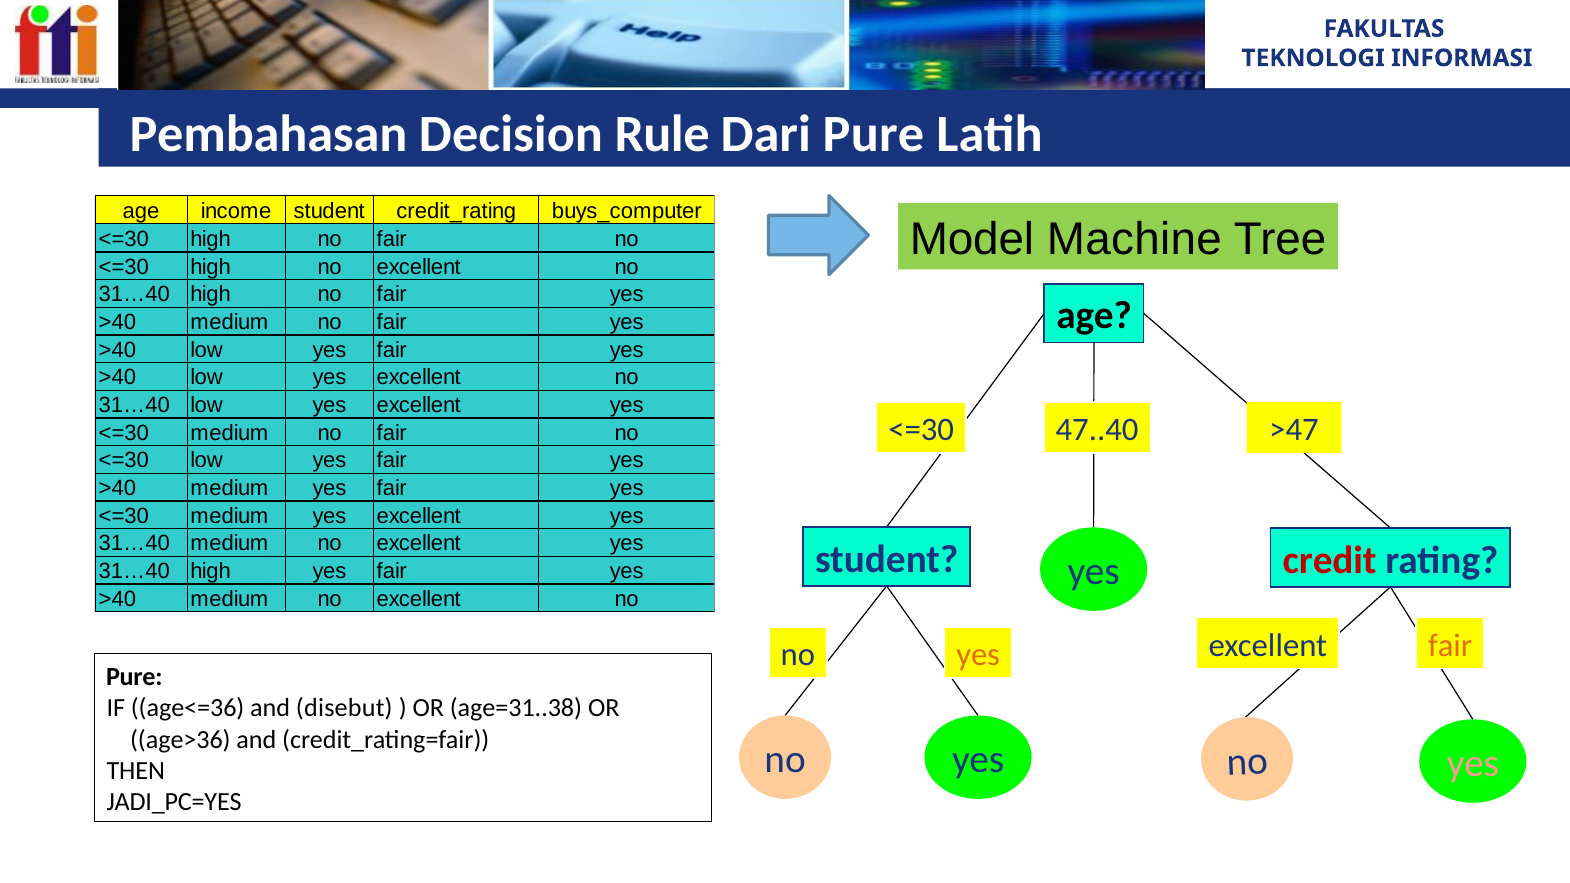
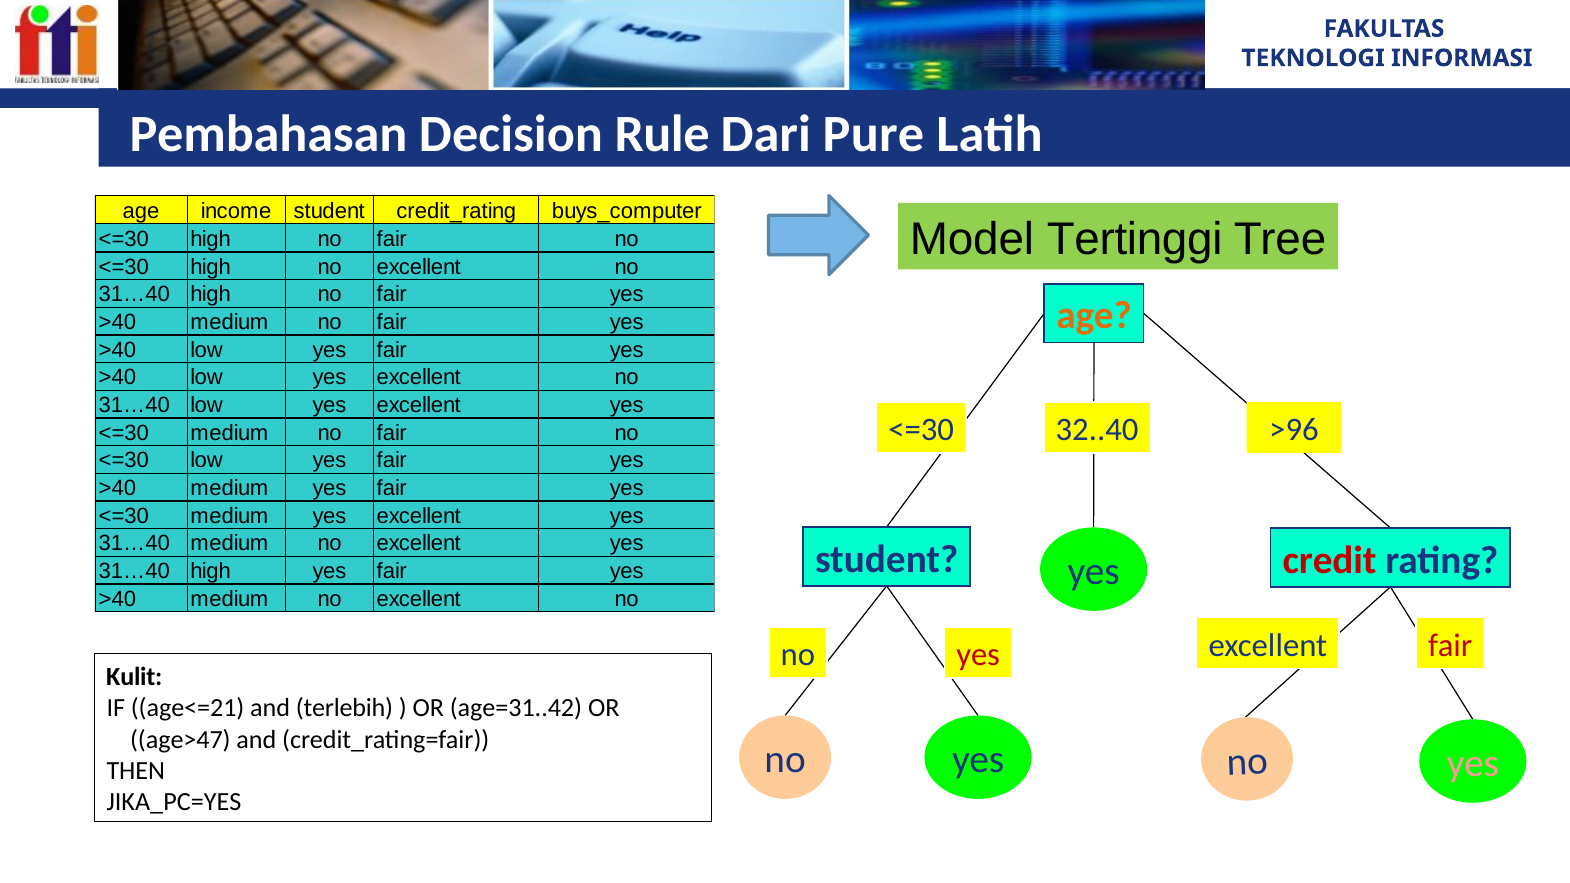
Machine: Machine -> Tertinggi (1135, 239)
age colour: black -> orange (1094, 316)
47..40: 47..40 -> 32..40 (1097, 430)
>47: >47 -> >96 (1294, 430)
fair colour: orange -> red (1450, 645)
yes colour: orange -> red (978, 655)
Pure: Pure -> Kulit (134, 677)
age<=36: age<=36 -> age<=21 (188, 708)
disebut: disebut -> terlebih (345, 708)
age=31..38: age=31..38 -> age=31..42 (516, 708)
age>36: age>36 -> age>47 (180, 740)
JADI_PC=YES: JADI_PC=YES -> JIKA_PC=YES (174, 802)
